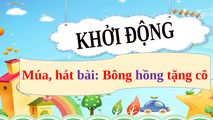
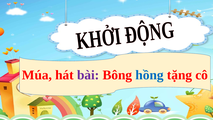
hồng colour: purple -> blue (150, 75)
